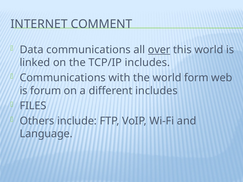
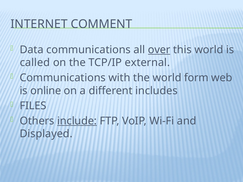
linked: linked -> called (35, 63)
TCP/IP includes: includes -> external (147, 63)
forum: forum -> online (46, 91)
include underline: none -> present (77, 121)
Language: Language -> Displayed (46, 134)
